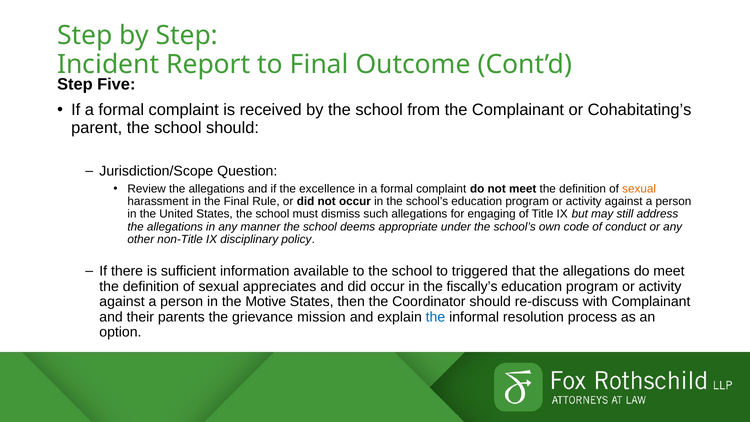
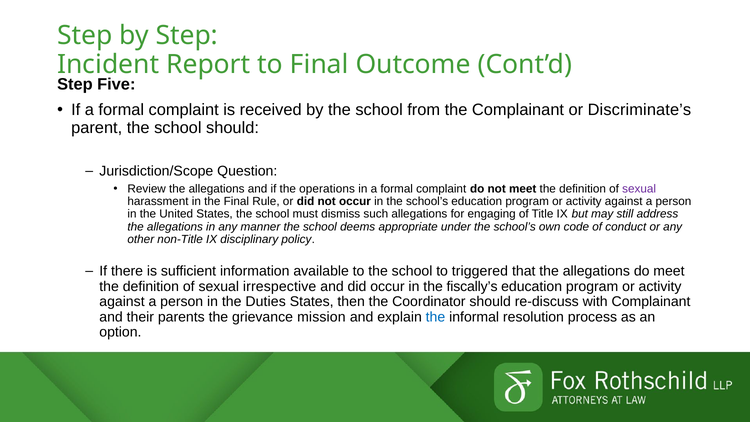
Cohabitating’s: Cohabitating’s -> Discriminate’s (639, 110)
excellence: excellence -> operations (327, 189)
sexual colour: orange -> purple (639, 189)
appreciates: appreciates -> irrespective (280, 286)
Motive: Motive -> Duties (266, 302)
